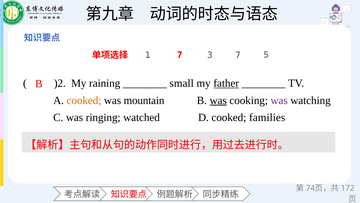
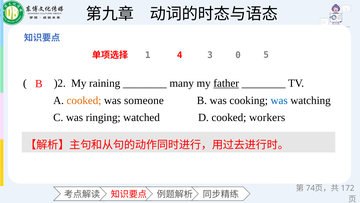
1 7: 7 -> 4 (180, 55)
3 7: 7 -> 0 (238, 55)
small: small -> many (182, 83)
mountain: mountain -> someone (144, 100)
was underline: present -> none (218, 100)
was colour: purple -> blue (279, 100)
families: families -> workers (267, 117)
